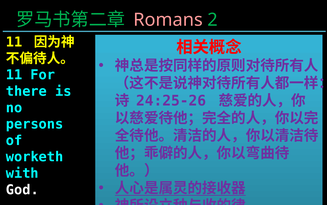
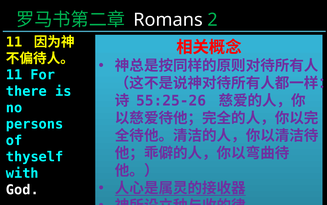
Romans colour: pink -> white (168, 20)
24:25-26: 24:25-26 -> 55:25-26 (171, 101)
worketh: worketh -> thyself (35, 157)
